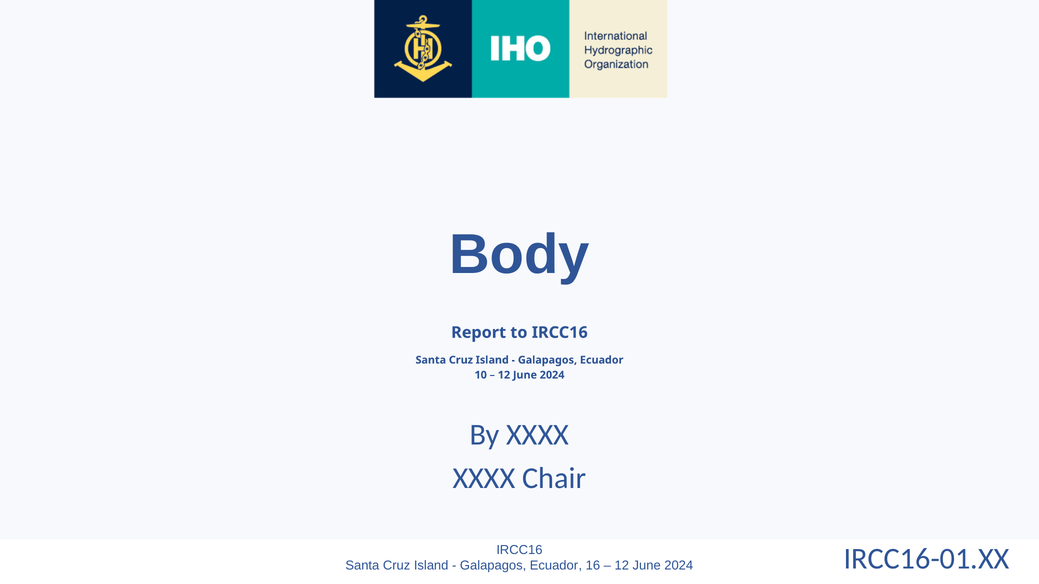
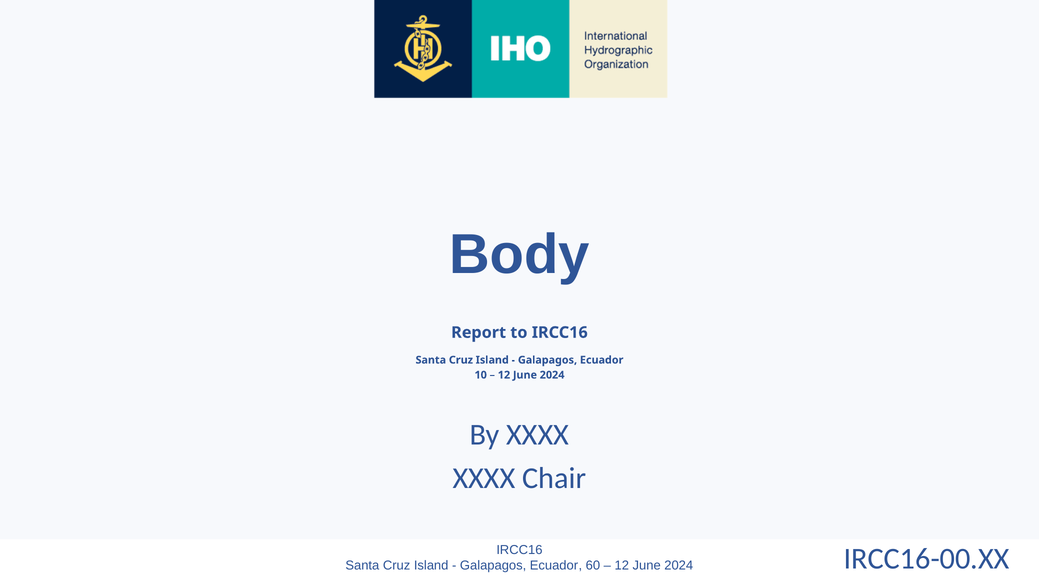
IRCC16-01.XX: IRCC16-01.XX -> IRCC16-00.XX (927, 559)
16: 16 -> 60 (593, 566)
